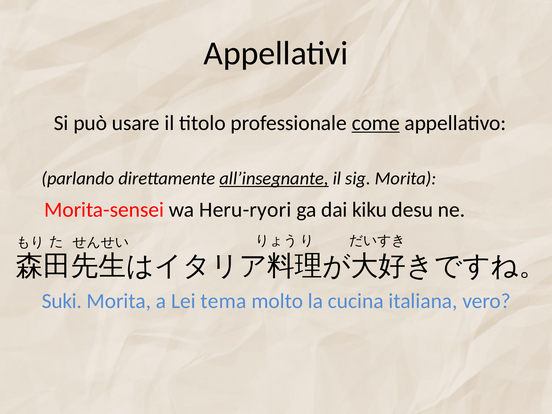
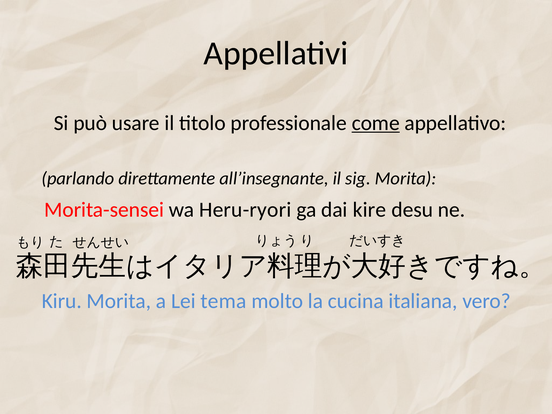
all’insegnante underline: present -> none (274, 179)
kiku: kiku -> kire (369, 210)
Suki: Suki -> Kiru (62, 301)
